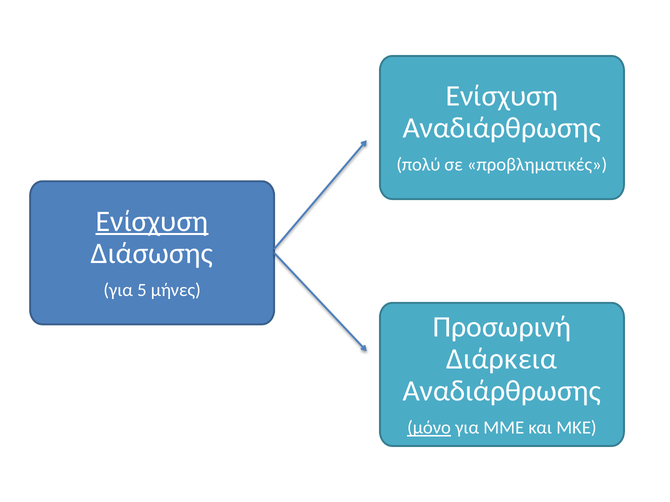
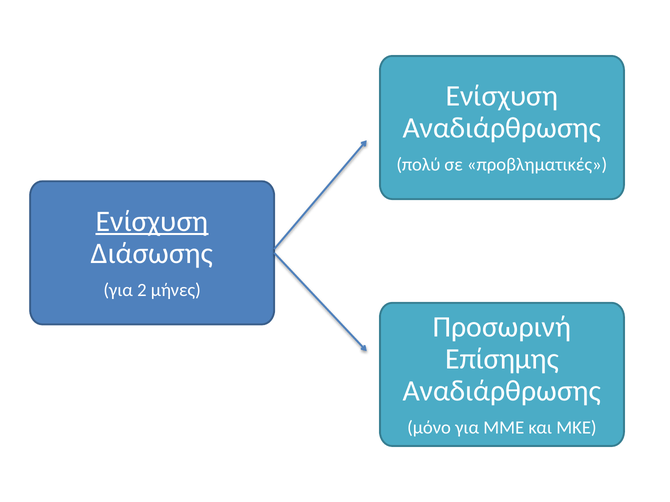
5: 5 -> 2 (142, 290)
Διάρκεια: Διάρκεια -> Επίσημης (502, 359)
μόνο underline: present -> none (429, 428)
